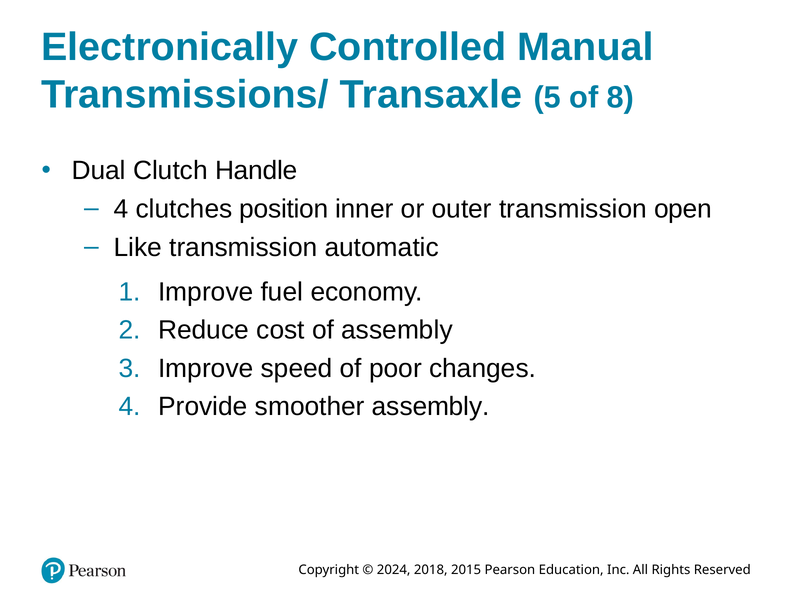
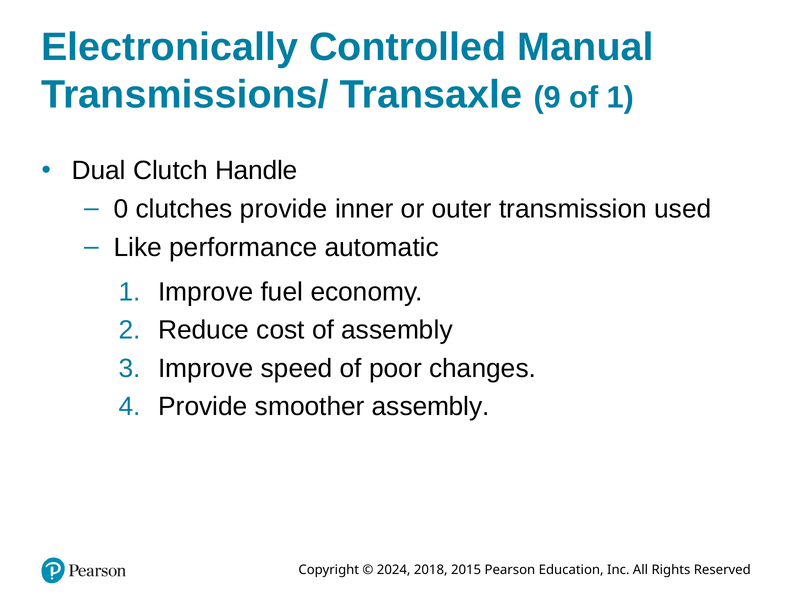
5: 5 -> 9 (547, 98)
of 8: 8 -> 1 (620, 98)
4: 4 -> 0 (121, 209)
clutches position: position -> provide (284, 209)
open: open -> used (683, 209)
Like transmission: transmission -> performance (243, 247)
